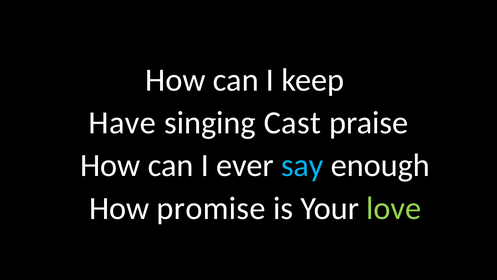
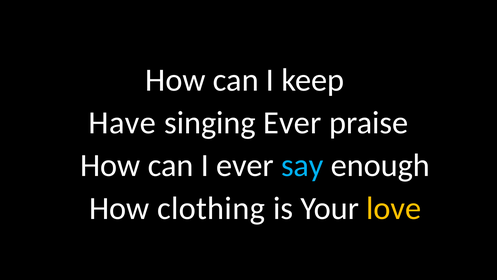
singing Cast: Cast -> Ever (292, 123)
promise: promise -> clothing (211, 208)
love colour: light green -> yellow (394, 208)
